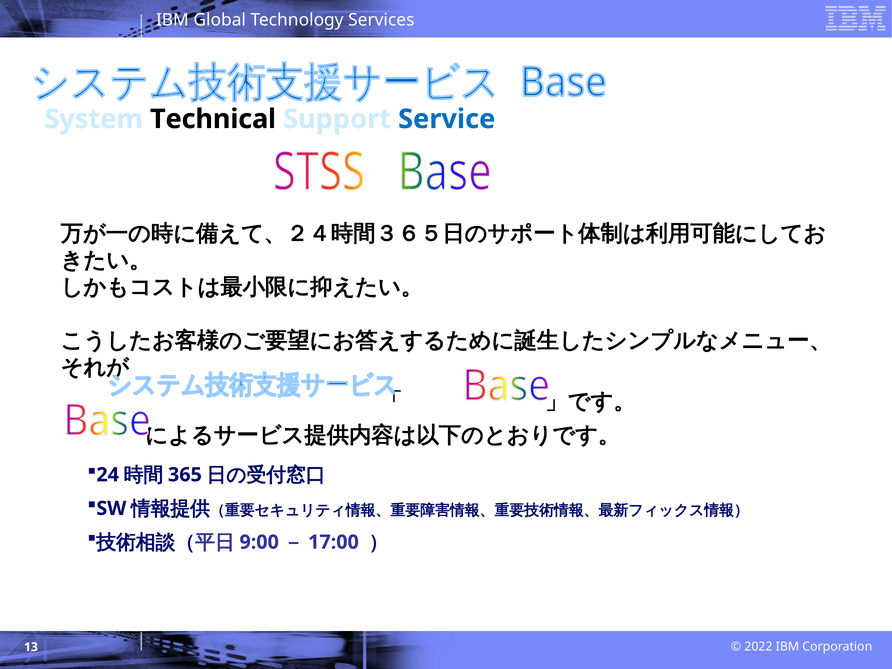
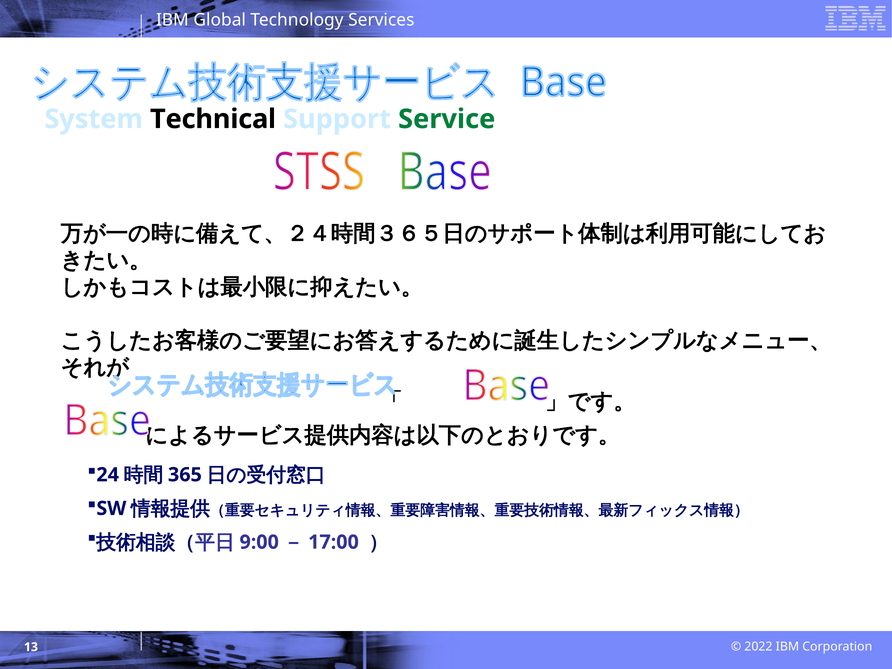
Service colour: blue -> green (447, 119)
